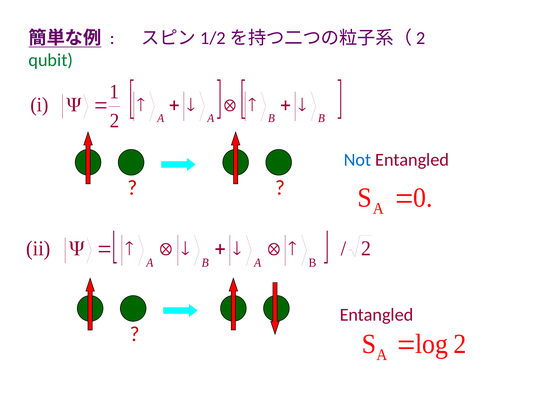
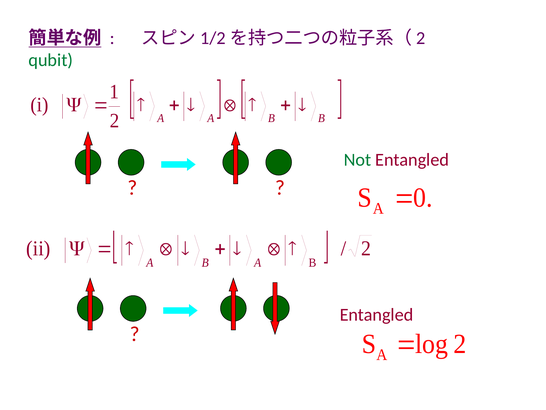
Not colour: blue -> green (357, 160)
